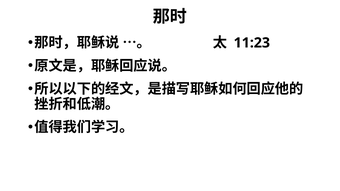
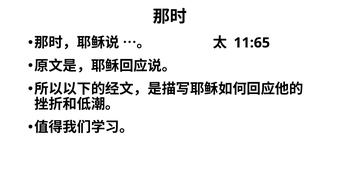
11:23: 11:23 -> 11:65 (252, 43)
